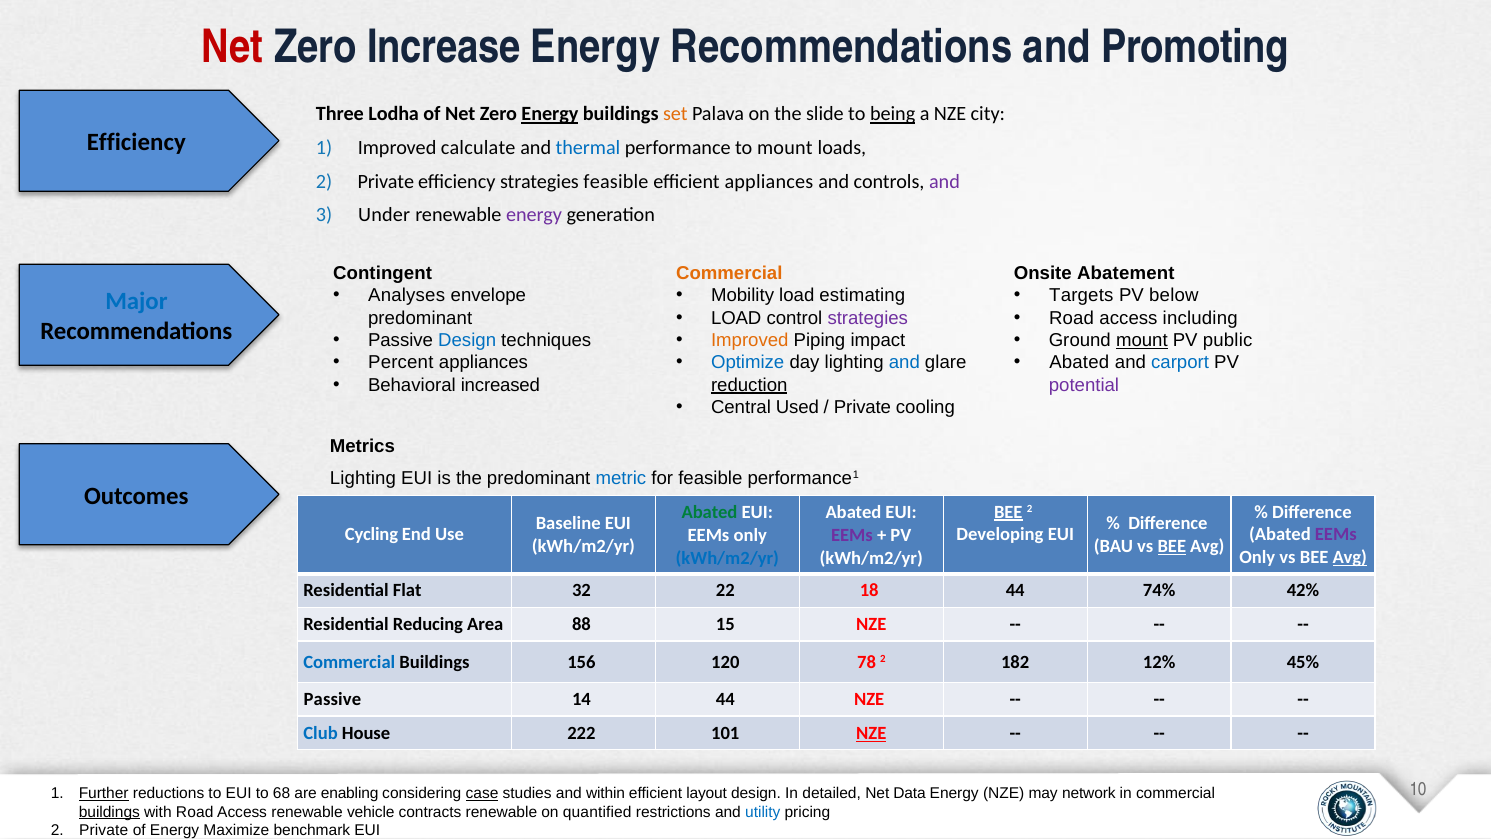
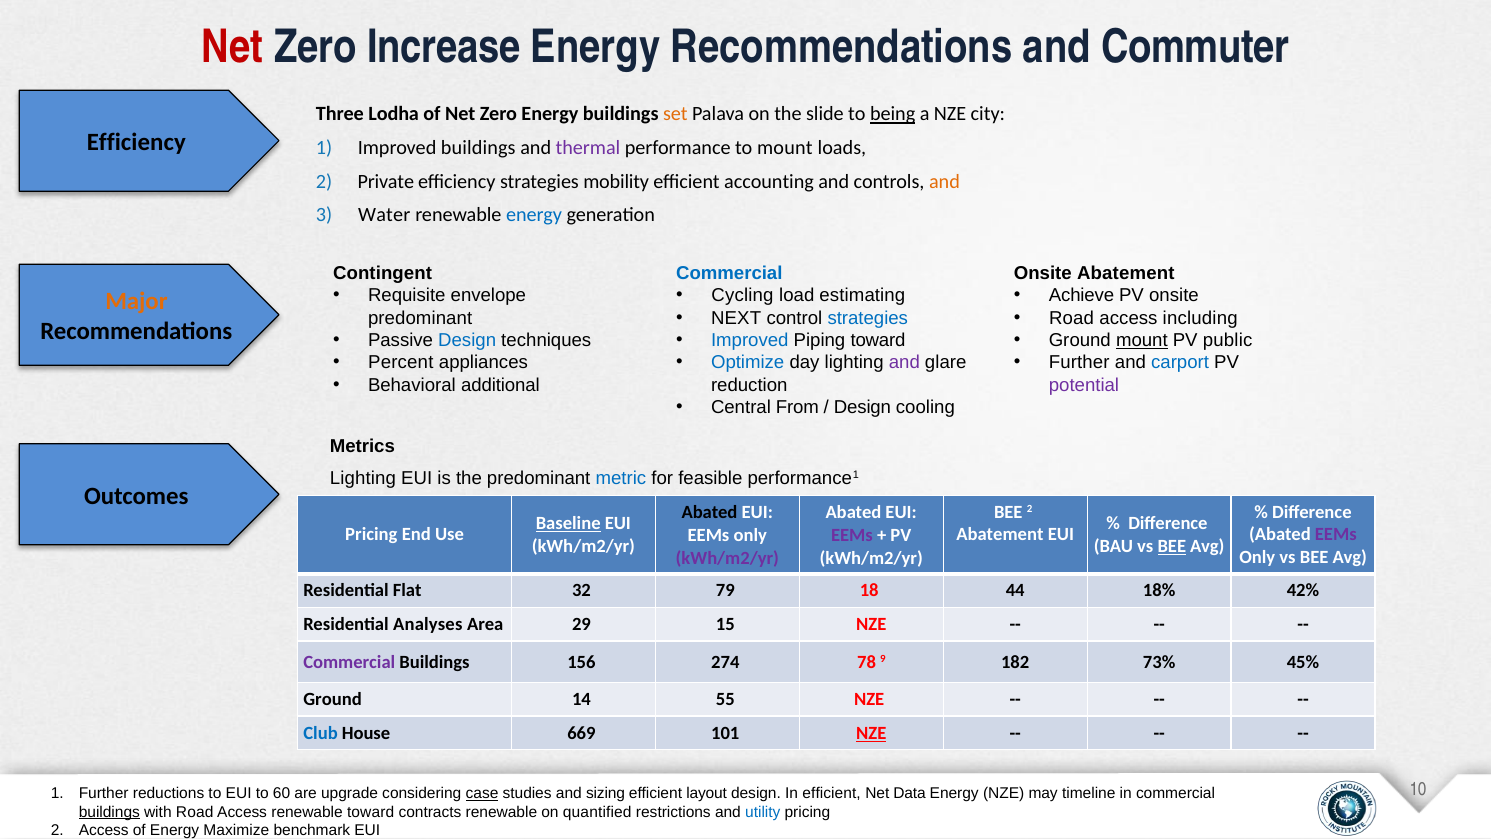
Promoting: Promoting -> Commuter (1195, 47)
Energy underline: present -> none (550, 114)
Improved calculate: calculate -> buildings (478, 148)
thermal colour: blue -> purple (588, 148)
strategies feasible: feasible -> mobility (616, 181)
efficient appliances: appliances -> accounting (769, 181)
and colour: purple -> orange (944, 181)
Under: Under -> Water (384, 215)
energy colour: purple -> blue (534, 215)
Commercial colour: orange -> blue (729, 273)
Analyses: Analyses -> Requisite (407, 295)
Mobility: Mobility -> Cycling (742, 295)
Targets: Targets -> Achieve (1082, 295)
PV below: below -> onsite (1174, 295)
Major colour: blue -> orange (136, 301)
LOAD: LOAD -> NEXT (736, 318)
strategies colour: purple -> blue (868, 318)
Improved colour: orange -> blue (750, 340)
Piping impact: impact -> toward (878, 340)
and colour: blue -> purple (904, 363)
Abated: Abated -> Further (1079, 363)
increased: increased -> additional (500, 385)
reduction underline: present -> none (749, 385)
Used: Used -> From (797, 407)
Private: Private -> Design (862, 407)
BEE underline: present -> none (1008, 512)
Abated colour: green -> black (710, 512)
Baseline underline: none -> present (568, 523)
Cycling: Cycling -> Pricing (371, 535)
Developing: Developing -> Abatement (1000, 535)
Avg underline: present -> none (1350, 557)
kWh/m2/yr colour: blue -> purple (727, 558)
22: 22 -> 79 (725, 591)
74%: 74% -> 18% (1159, 590)
Reducing: Reducing -> Analyses (428, 624)
88: 88 -> 29 (581, 624)
Commercial colour: blue -> purple (349, 662)
120: 120 -> 274 (725, 662)
78 2: 2 -> 9 (883, 659)
12%: 12% -> 73% (1159, 662)
Passive: Passive -> Ground (333, 699)
14 44: 44 -> 55 (725, 699)
222: 222 -> 669 (581, 733)
Further underline: present -> none (104, 793)
68: 68 -> 60 (282, 793)
enabling: enabling -> upgrade (350, 793)
within: within -> sizing (606, 793)
In detailed: detailed -> efficient (832, 793)
network: network -> timeline (1089, 793)
renewable vehicle: vehicle -> toward (371, 812)
Private: Private -> Access (104, 830)
